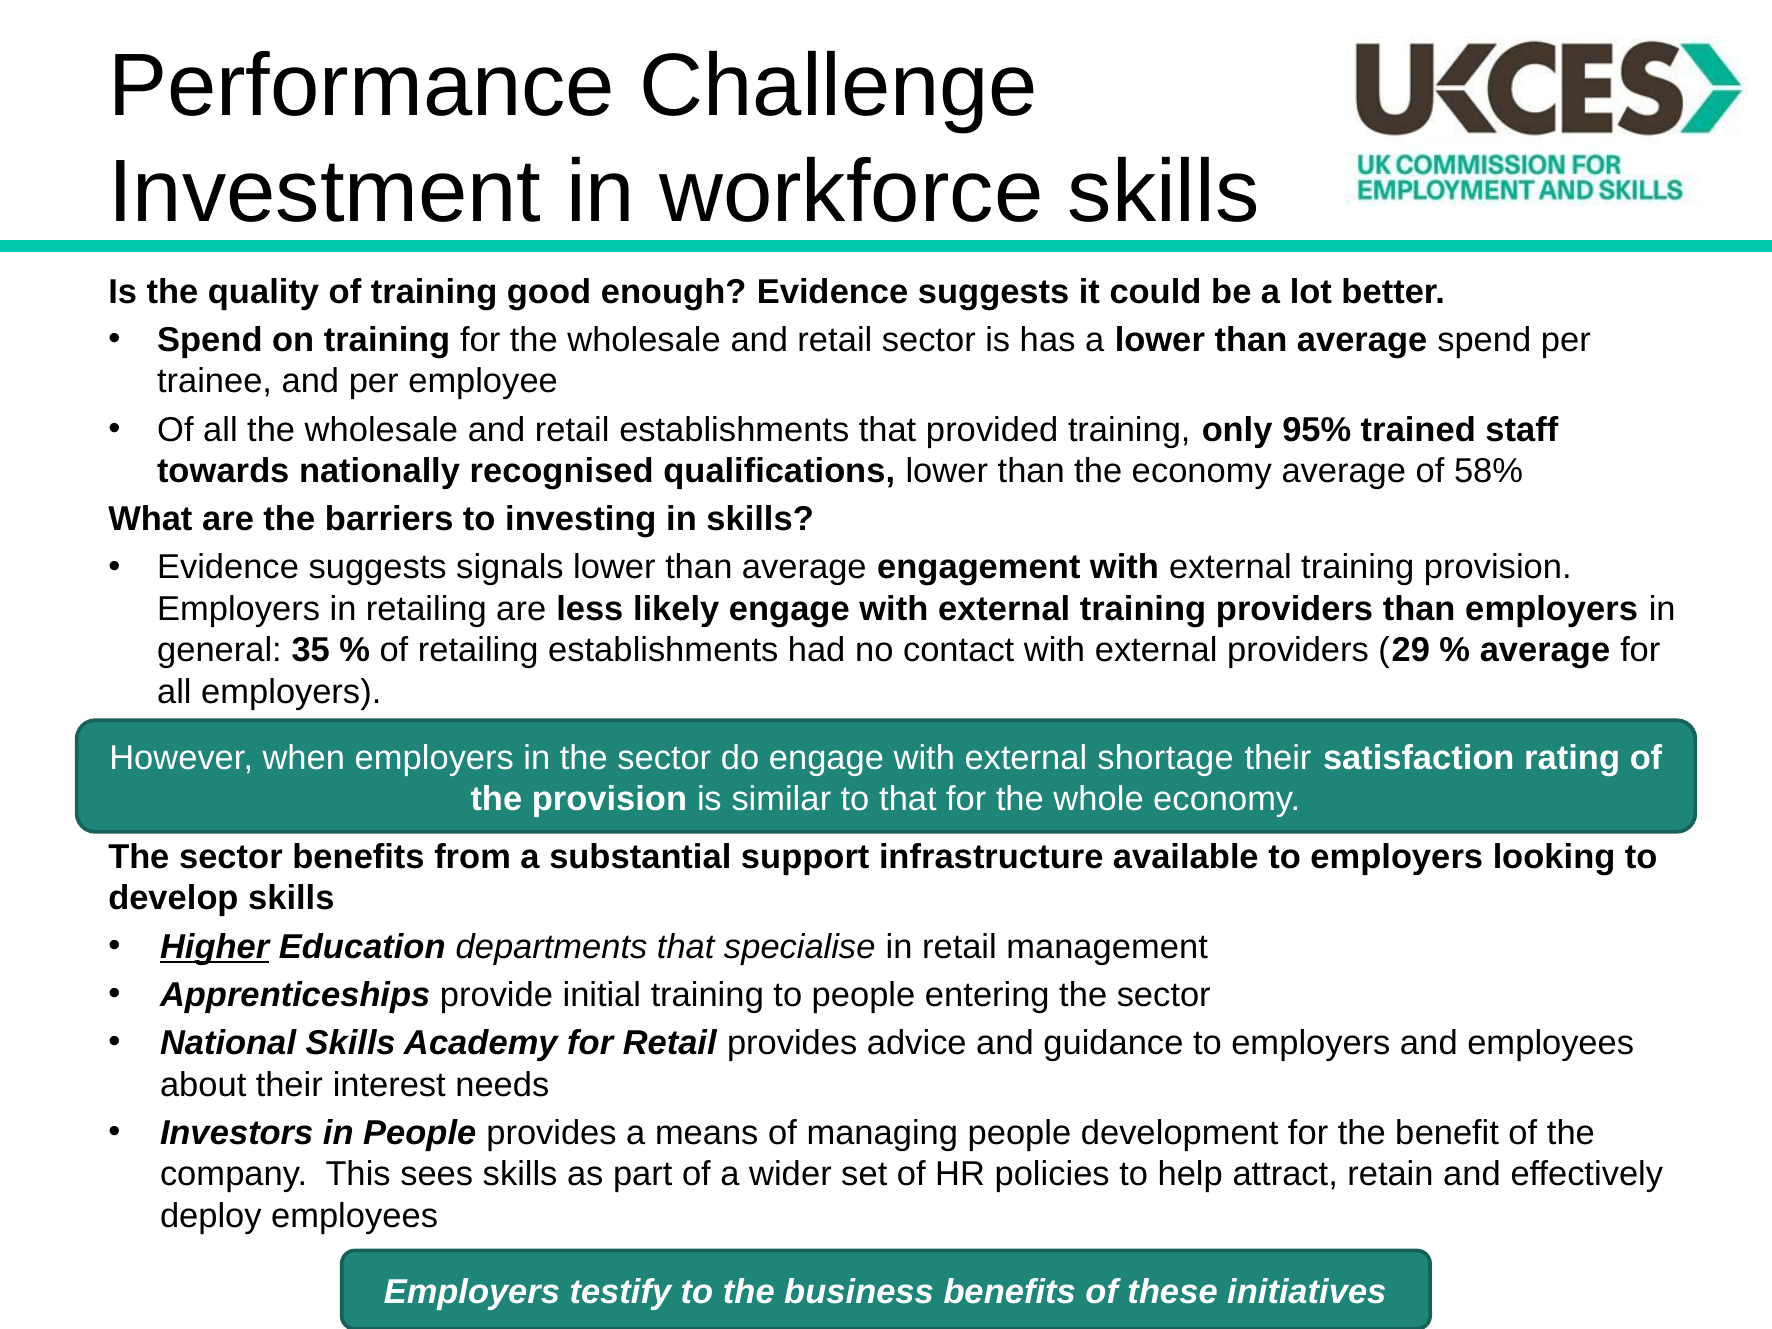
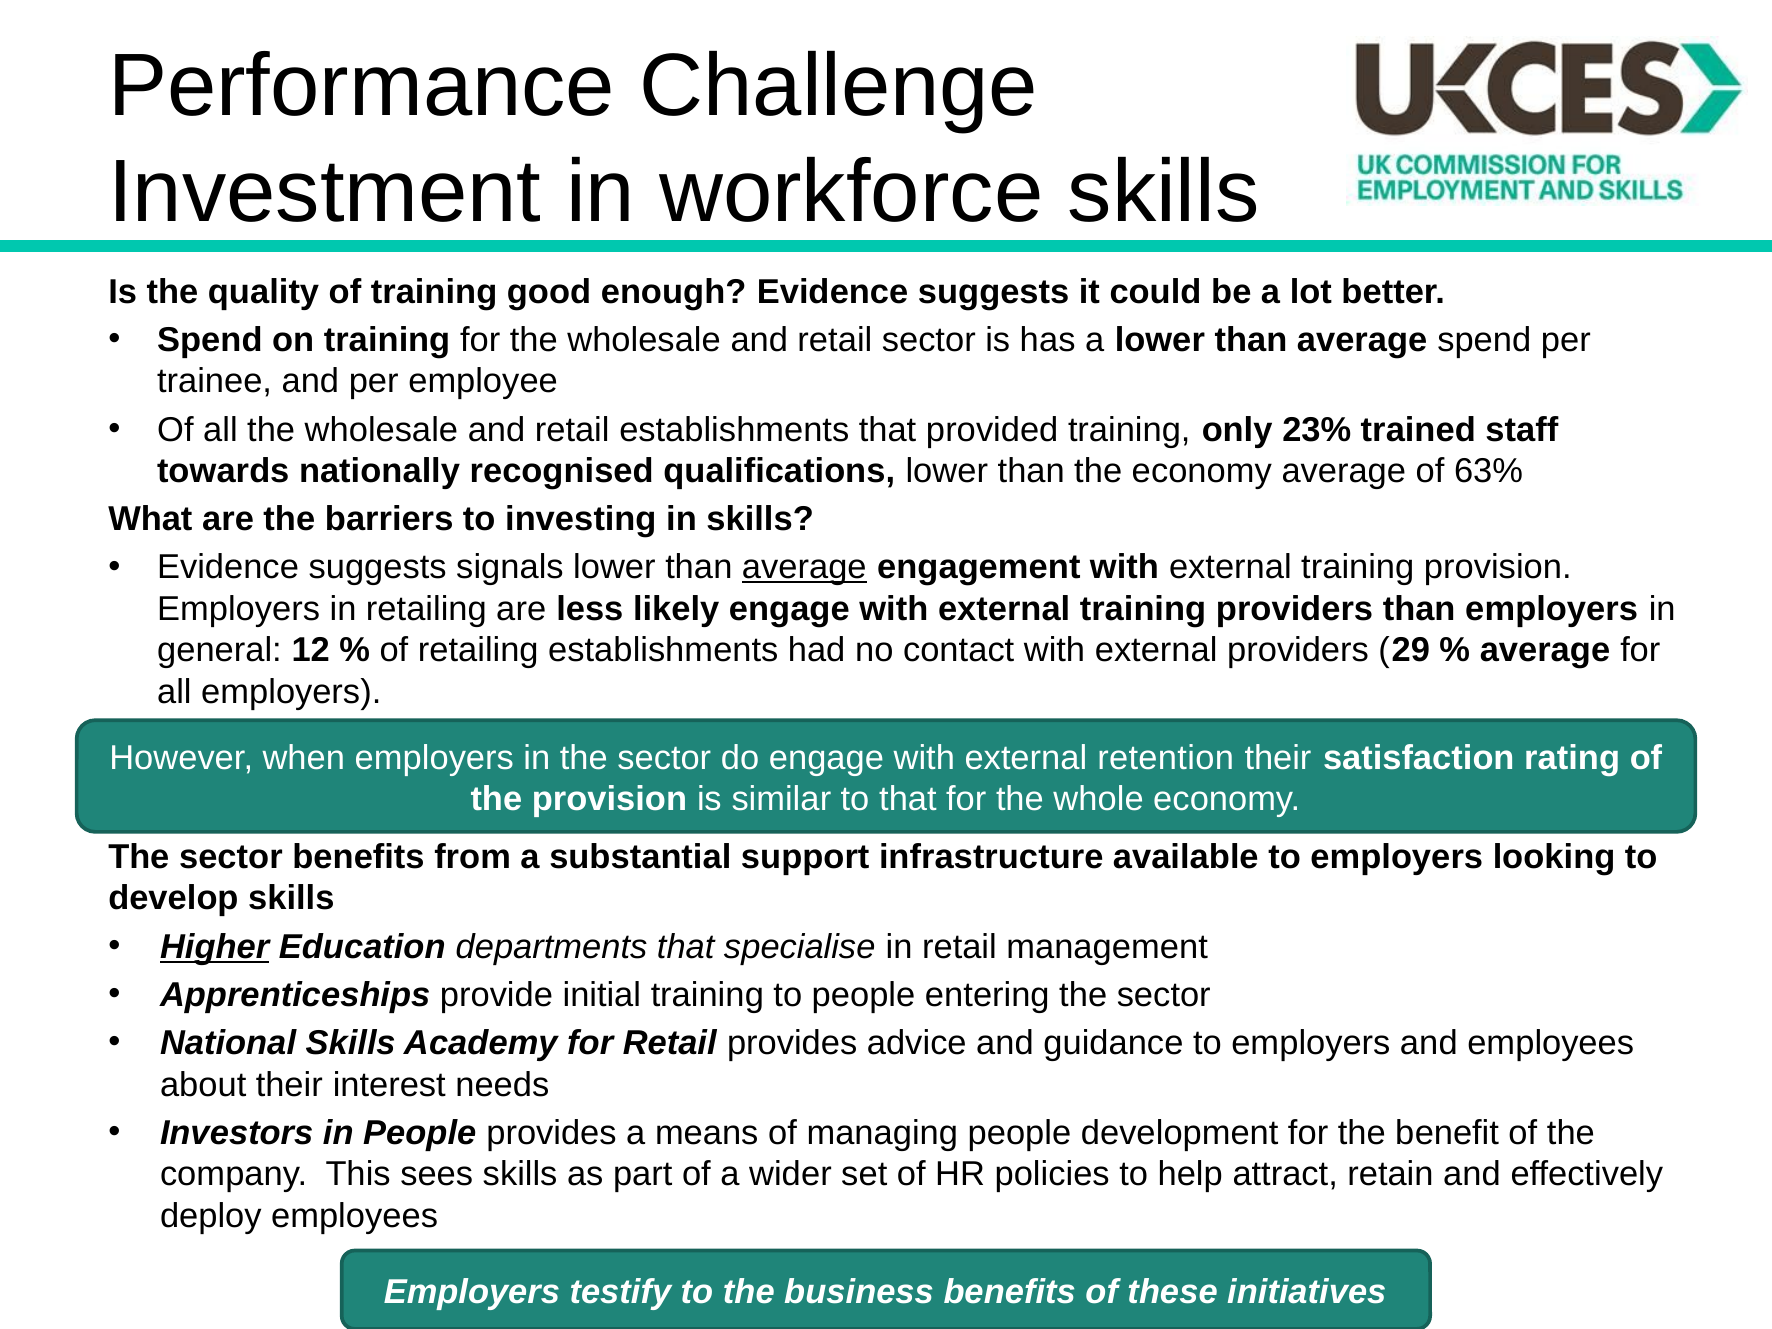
95%: 95% -> 23% (1317, 430)
58%: 58% -> 63% (1489, 471)
average underline: none -> present (804, 568)
35: 35 -> 12 (311, 650)
shortage: shortage -> retention (1166, 758)
